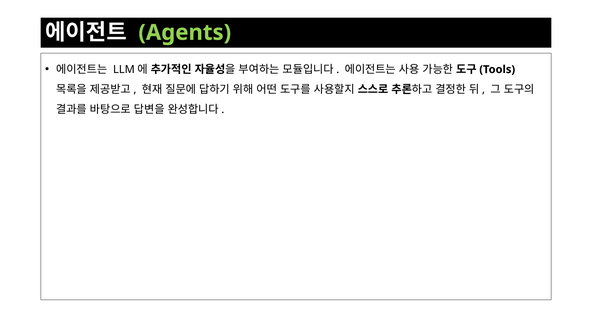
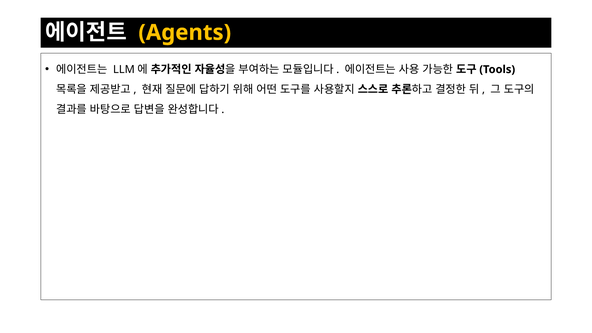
Agents colour: light green -> yellow (185, 33)
